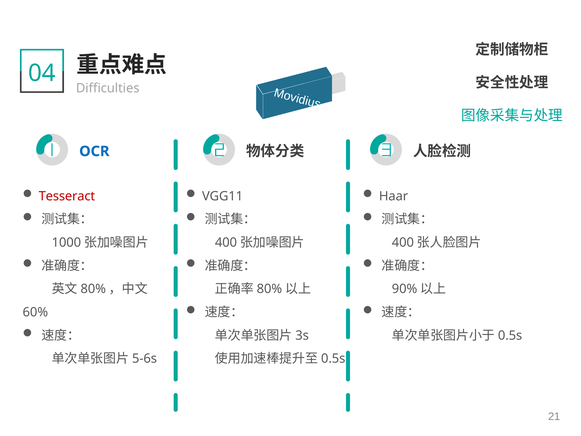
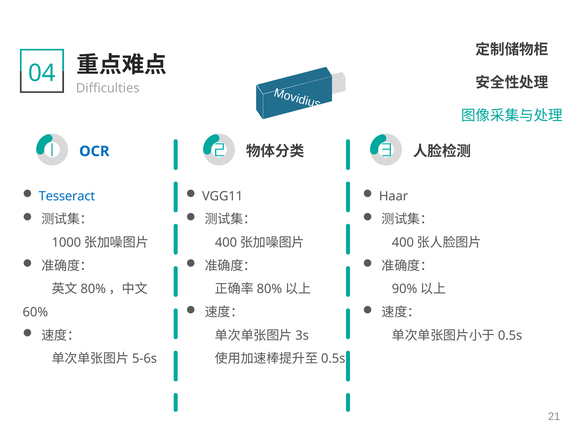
Tesseract colour: red -> blue (67, 196)
